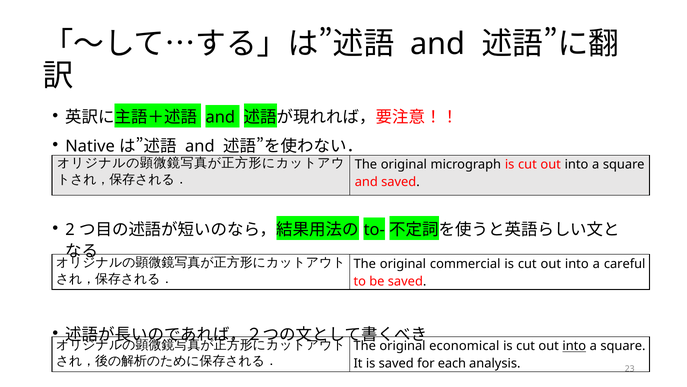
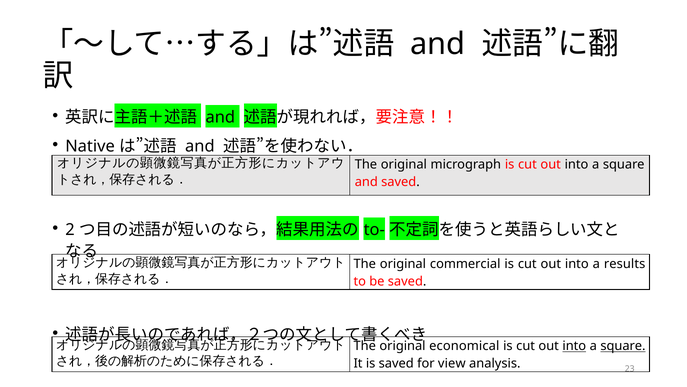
careful: careful -> results (625, 263)
square underline: none -> present (623, 346)
each: each -> view (452, 363)
